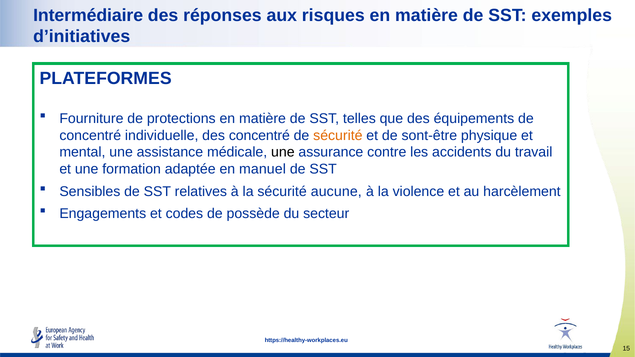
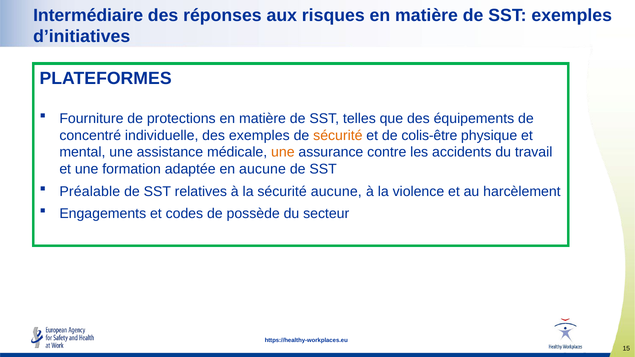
des concentré: concentré -> exemples (259, 135)
sont-être: sont-être -> colis-être (429, 135)
une colour: black -> orange (283, 152)
en manuel: manuel -> aucune (262, 169)
Sensibles: Sensibles -> Préalable (90, 192)
